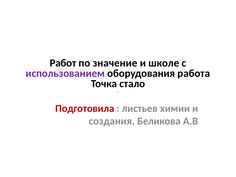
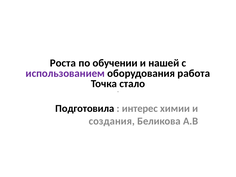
Работ: Работ -> Роста (63, 63)
значение: значение -> обучении (115, 63)
школе: школе -> нашей (164, 63)
Подготовила colour: red -> black (85, 109)
листьев: листьев -> интерес (140, 109)
